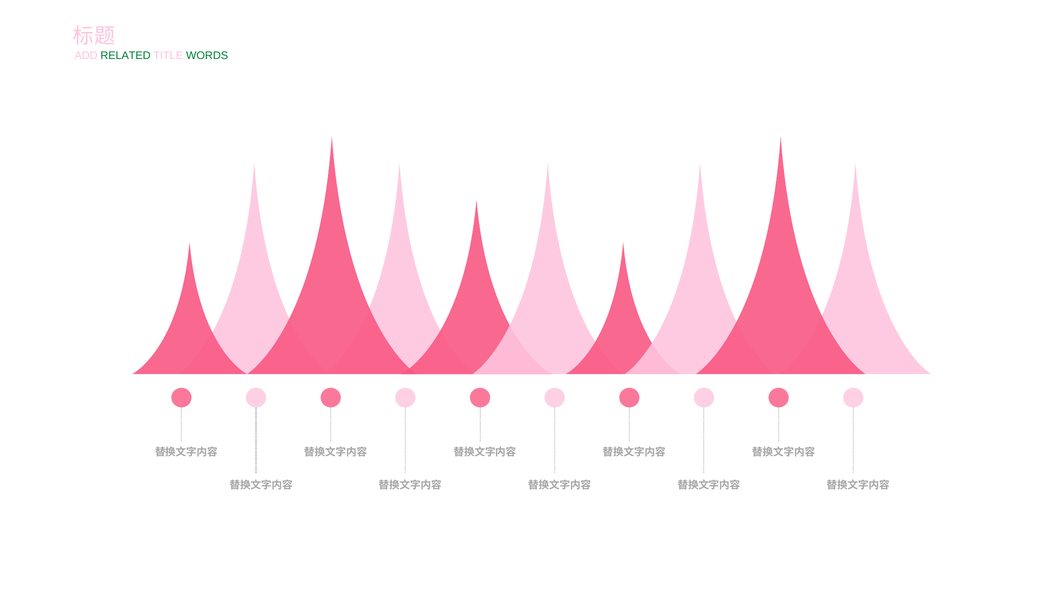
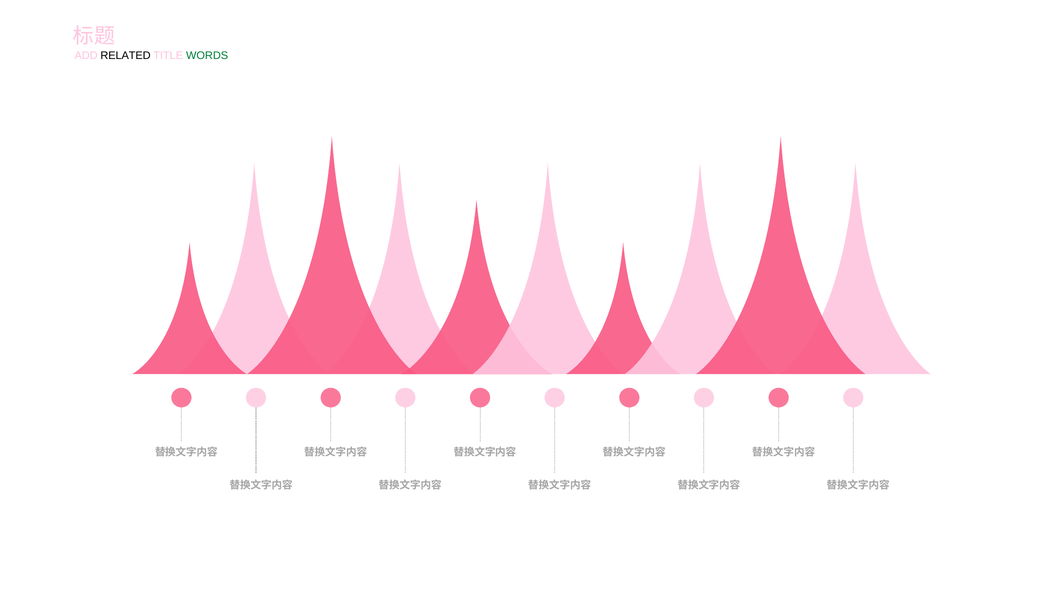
RELATED colour: green -> black (126, 56)
